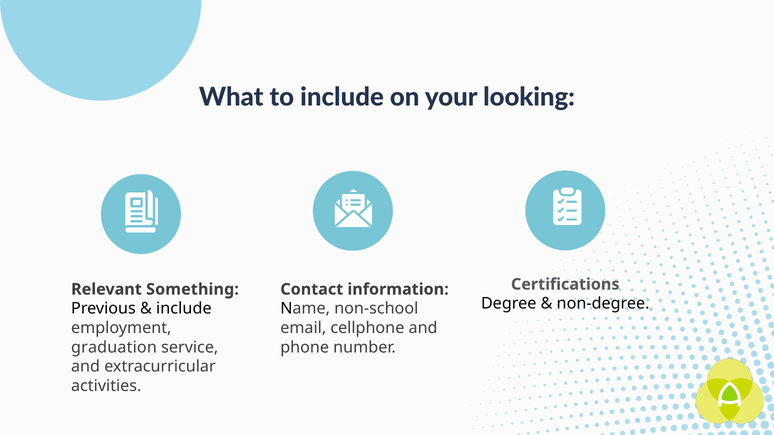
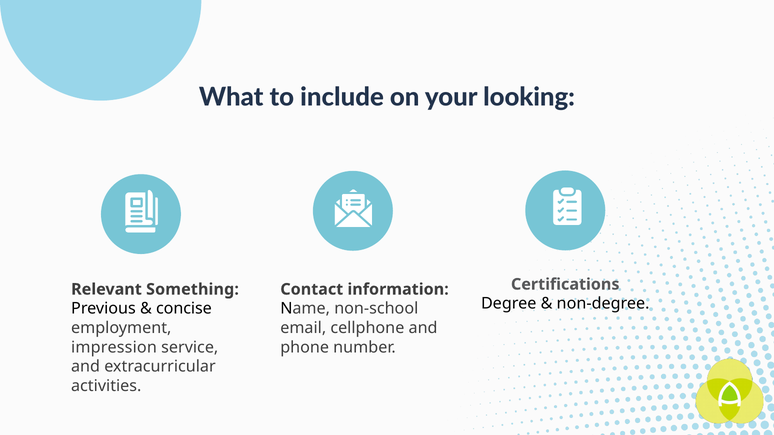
include: include -> concise (184, 309)
graduation: graduation -> impression (114, 348)
